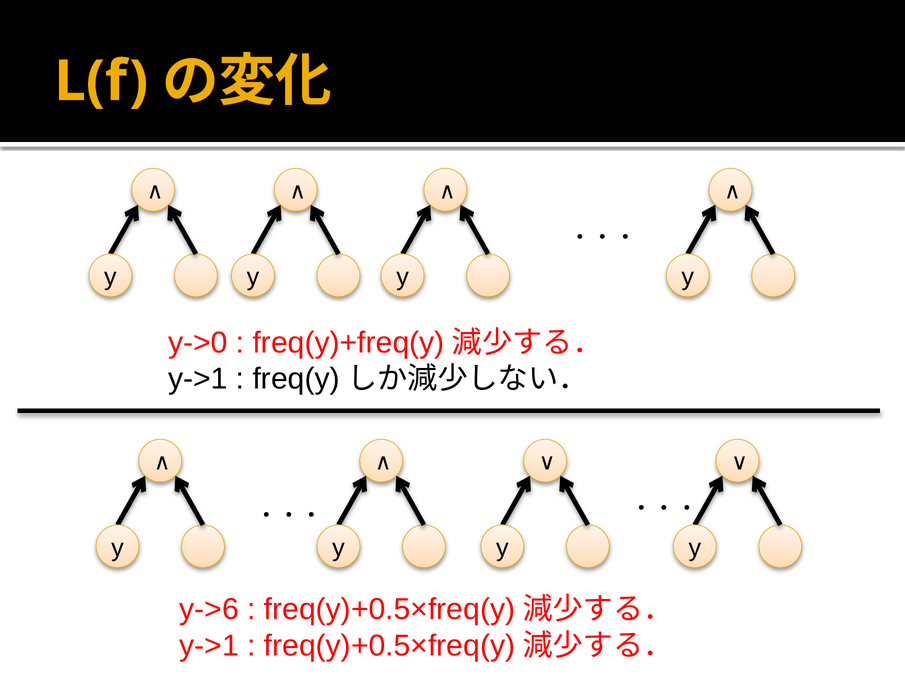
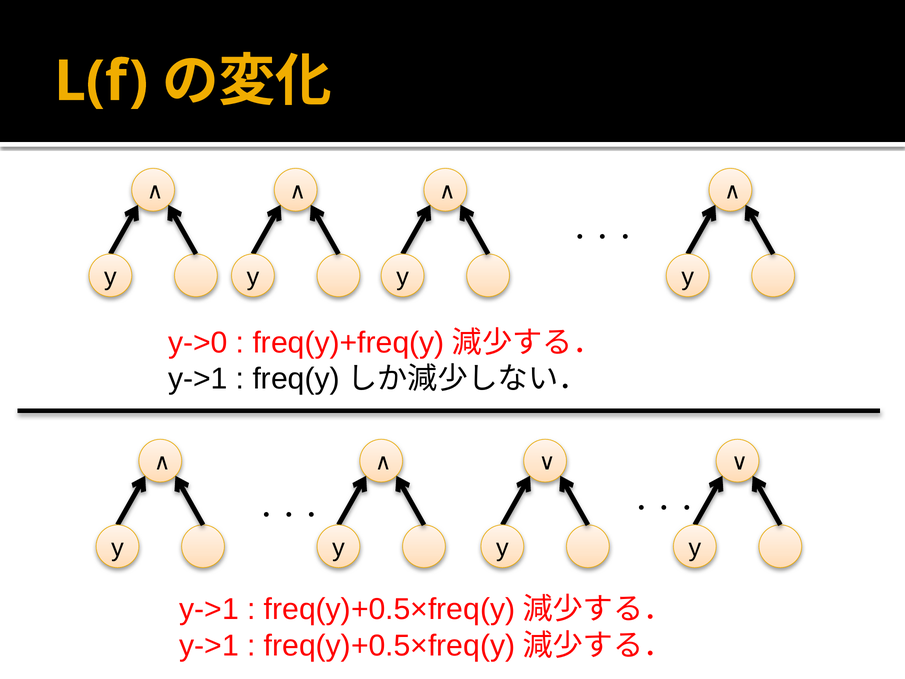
y->6: y->6 -> y->1 (209, 609)
